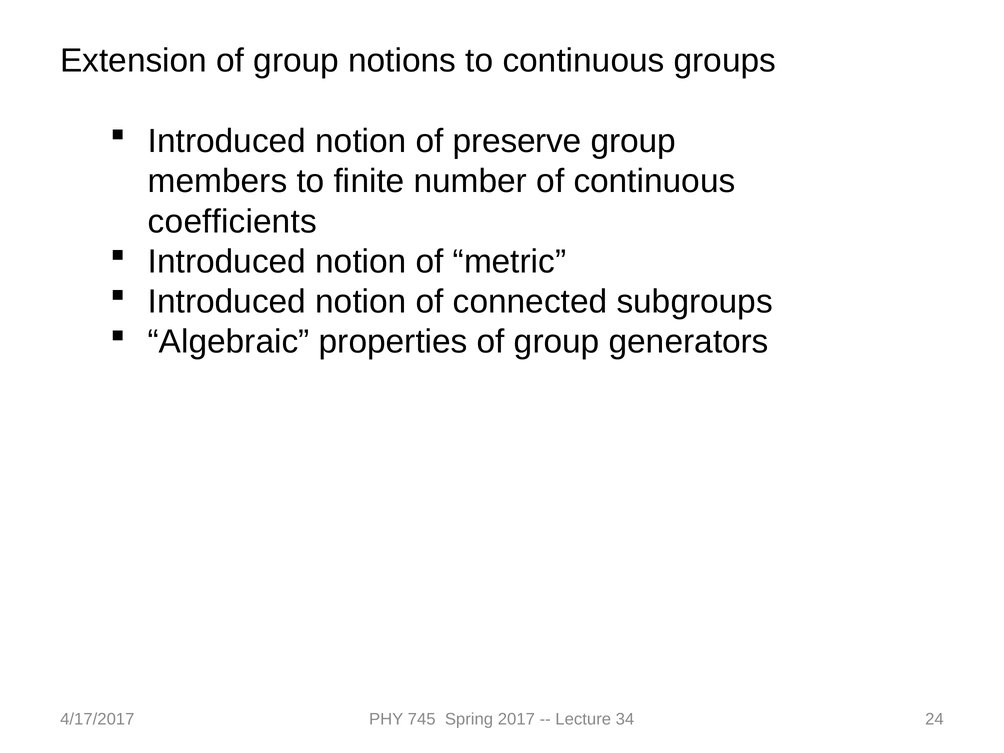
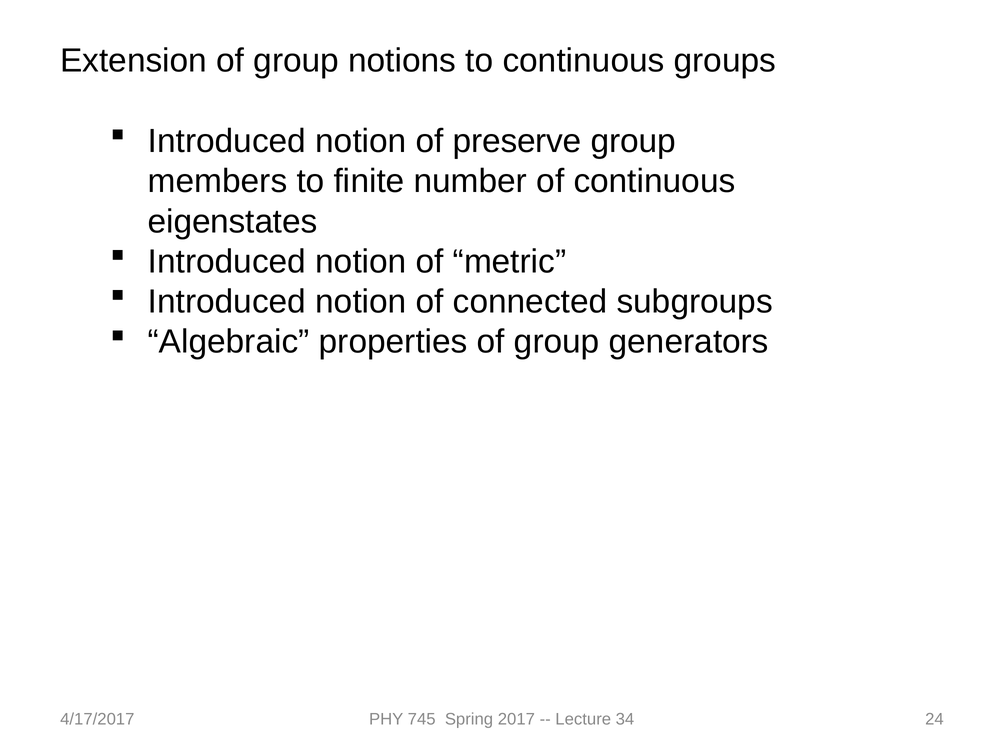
coefficients: coefficients -> eigenstates (233, 221)
